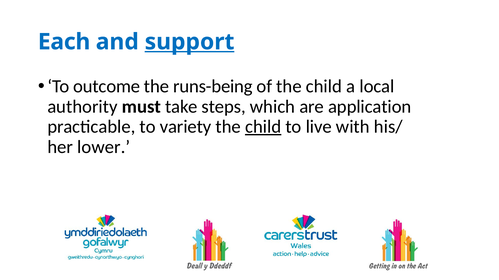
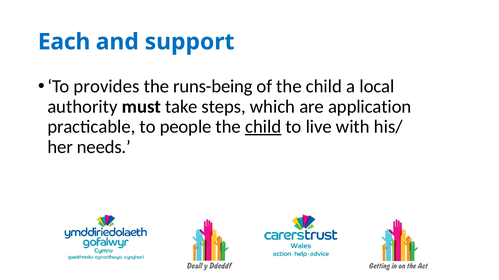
support underline: present -> none (190, 42)
outcome: outcome -> provides (107, 87)
variety: variety -> people (186, 127)
lower: lower -> needs (104, 147)
